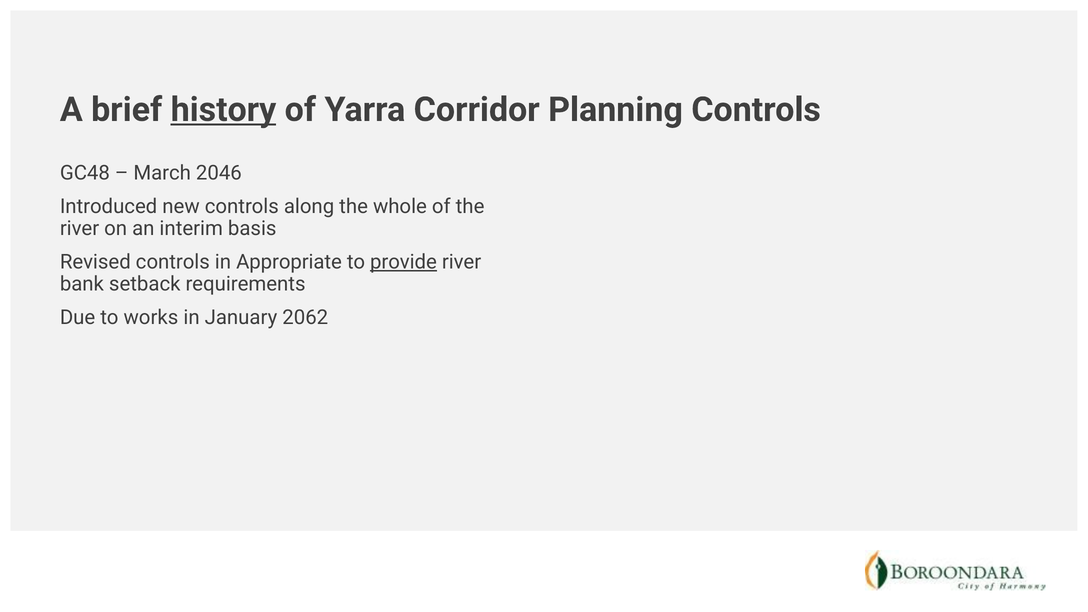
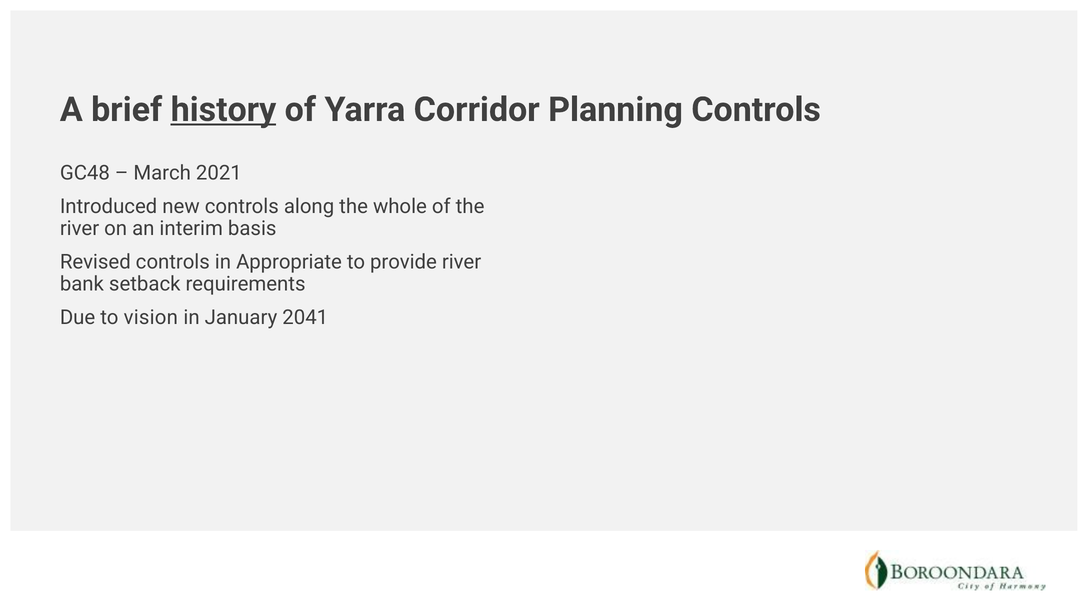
2046: 2046 -> 2021 (219, 173)
provide underline: present -> none (403, 262)
works: works -> vision (151, 317)
2062: 2062 -> 2041 (305, 317)
